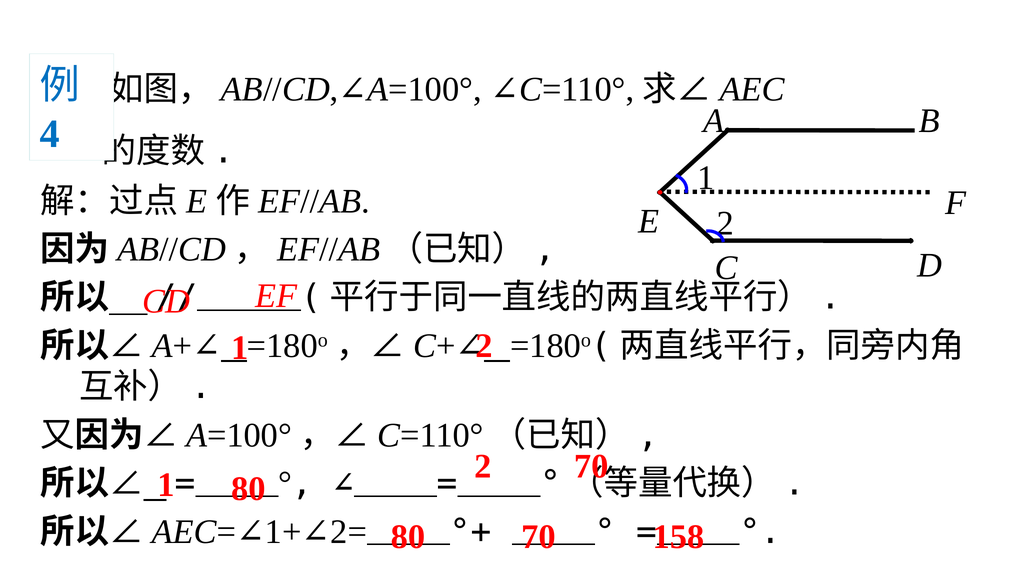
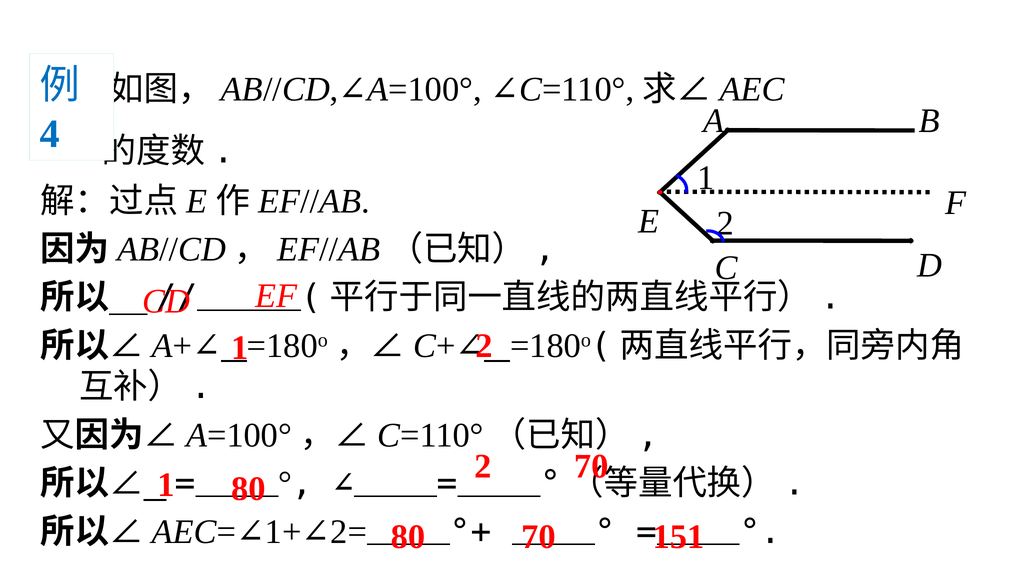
158: 158 -> 151 (678, 537)
